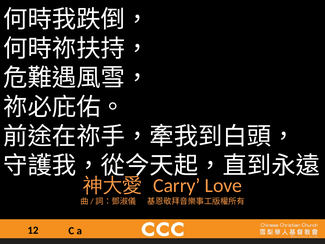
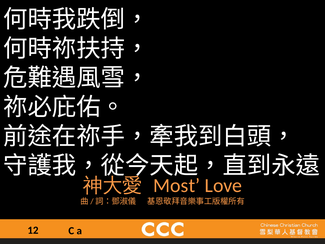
Carry: Carry -> Most (177, 185)
